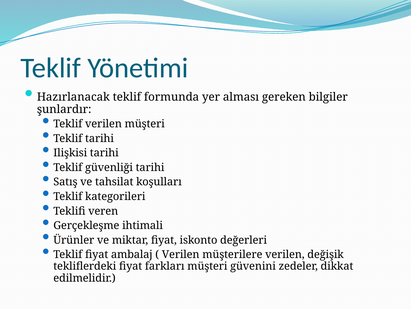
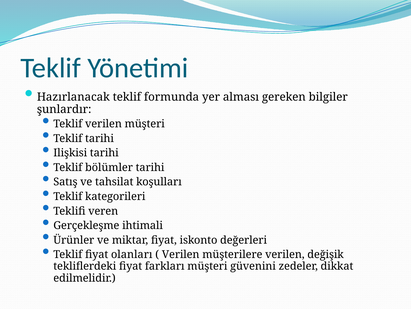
güvenliği: güvenliği -> bölümler (109, 167)
ambalaj: ambalaj -> olanları (132, 254)
